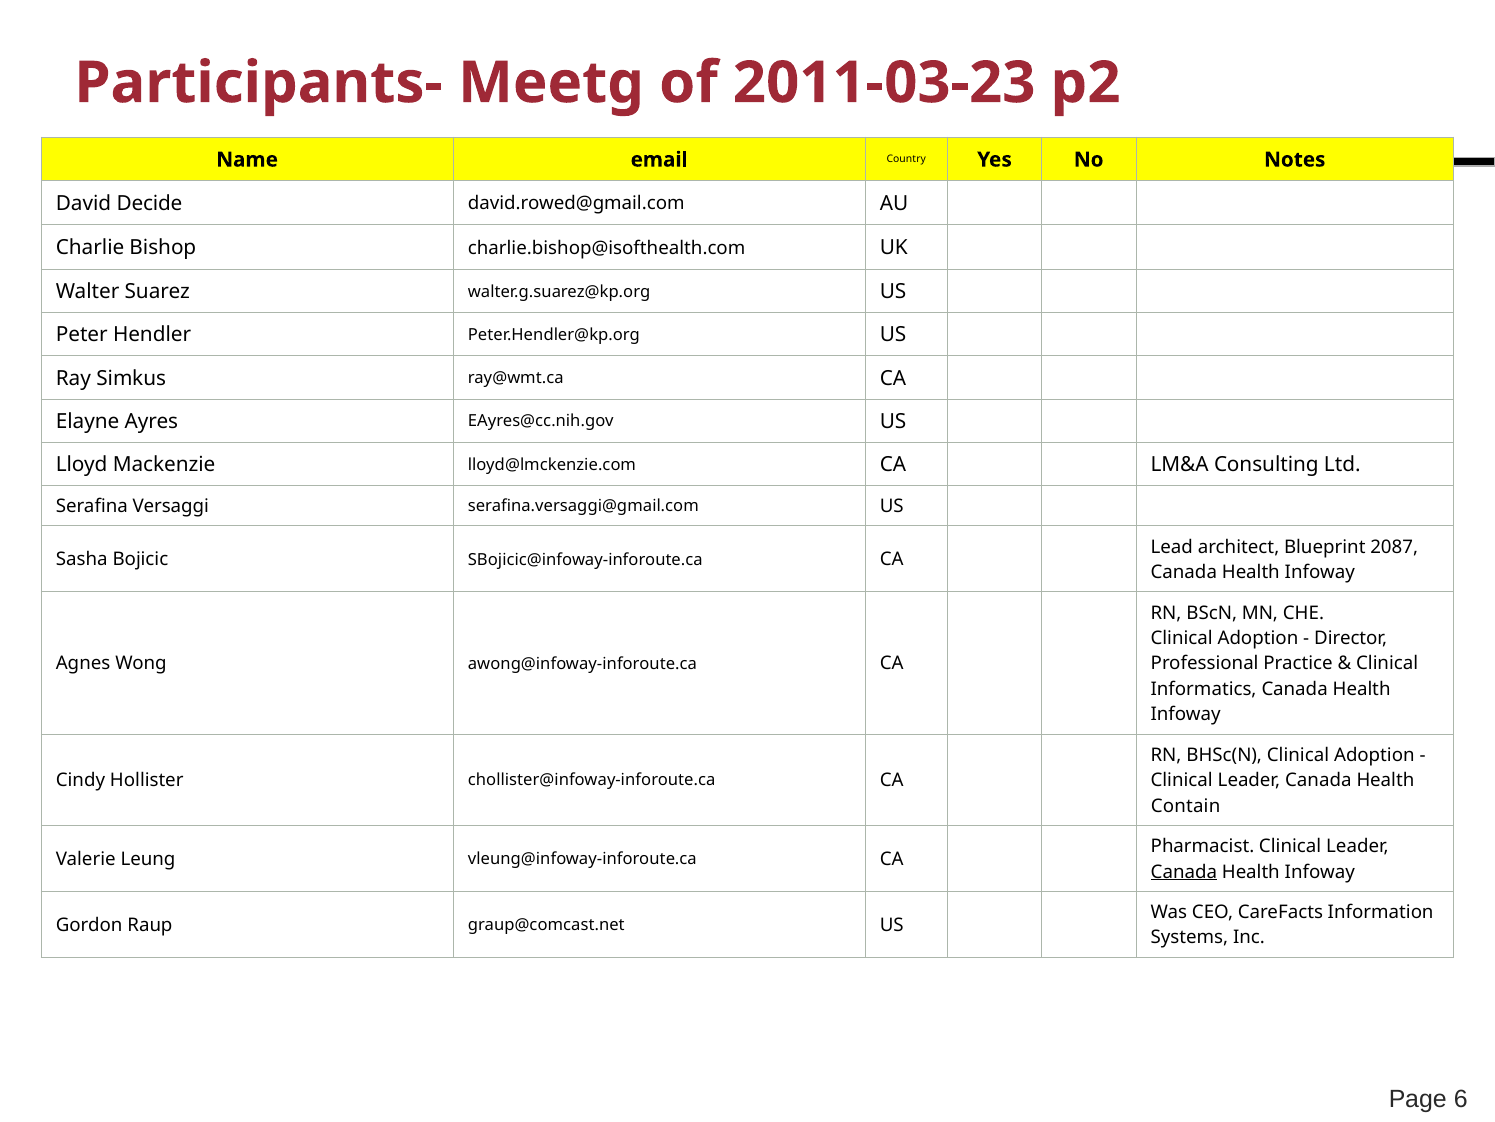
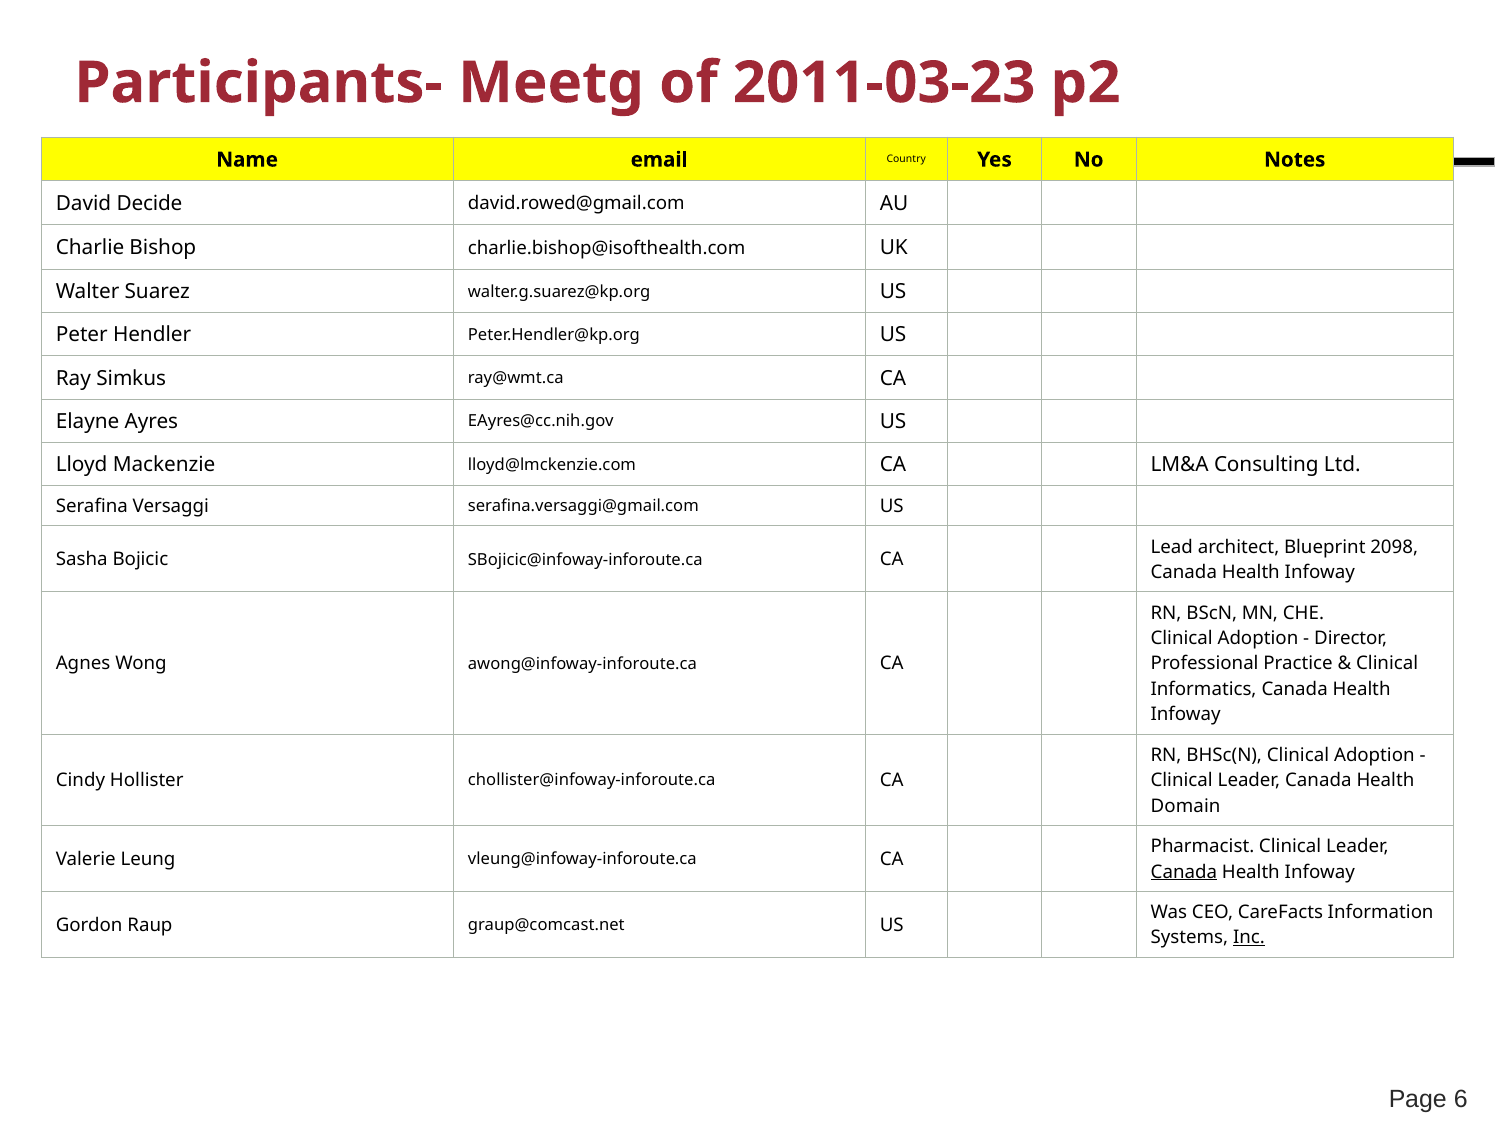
2087: 2087 -> 2098 (1394, 547)
Contain: Contain -> Domain (1186, 805)
Inc underline: none -> present (1249, 937)
